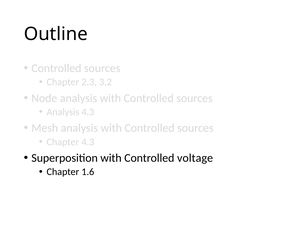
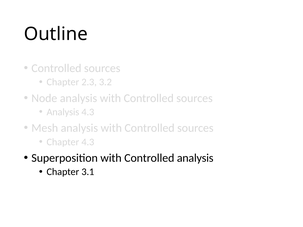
Controlled voltage: voltage -> analysis (195, 158)
1.6: 1.6 -> 3.1 (88, 172)
